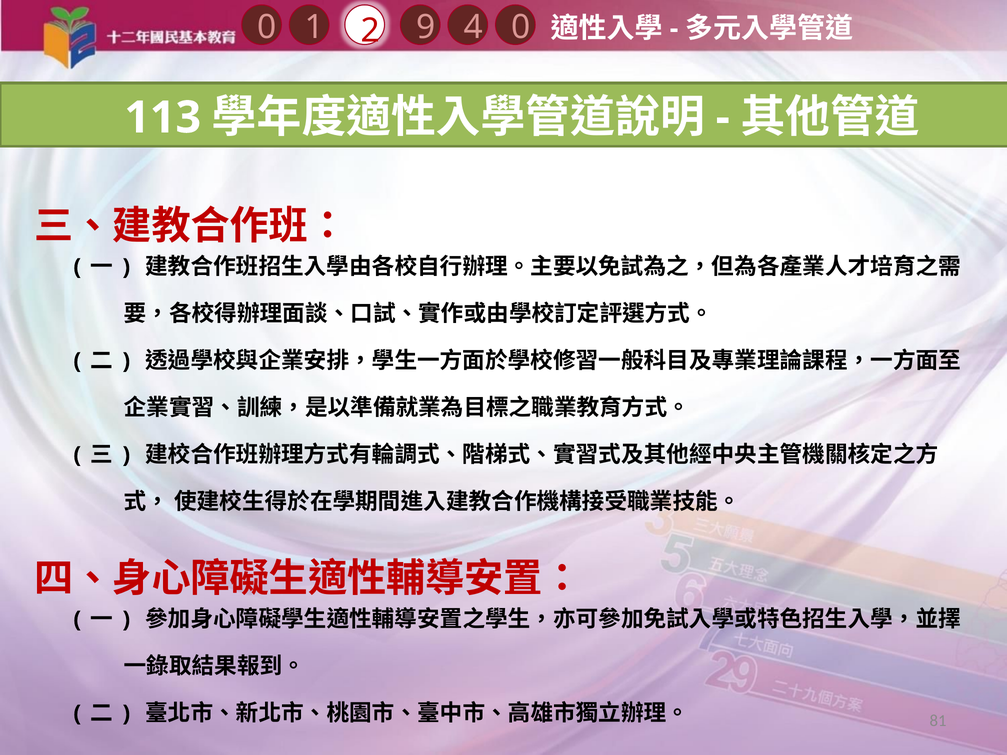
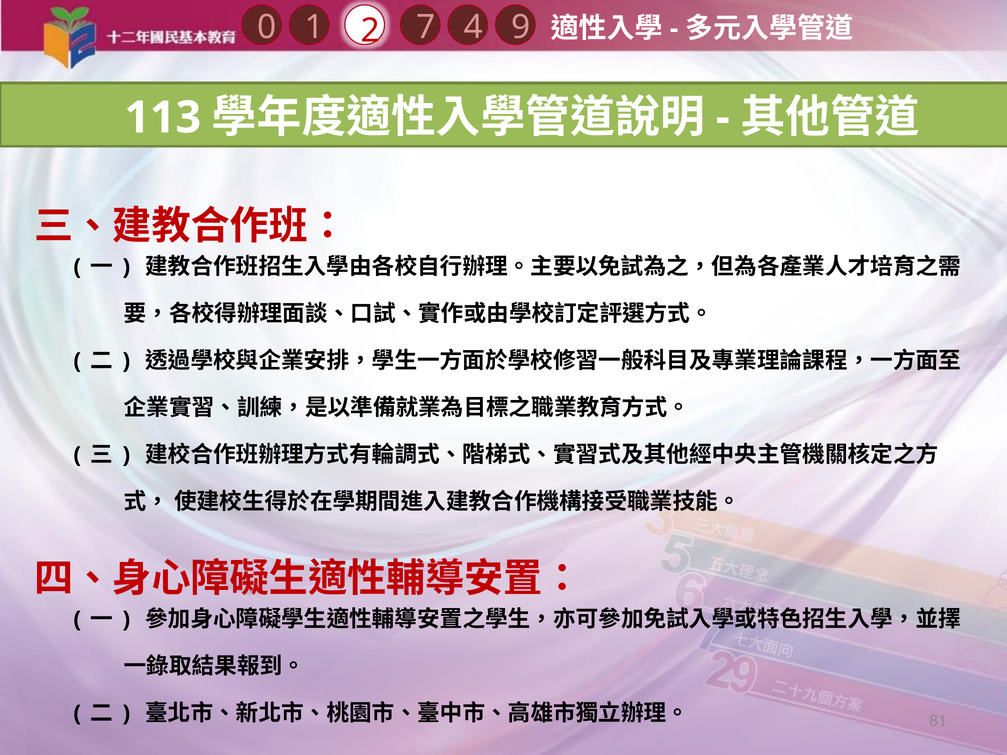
4 0: 0 -> 9 (521, 27)
9: 9 -> 7 (426, 27)
